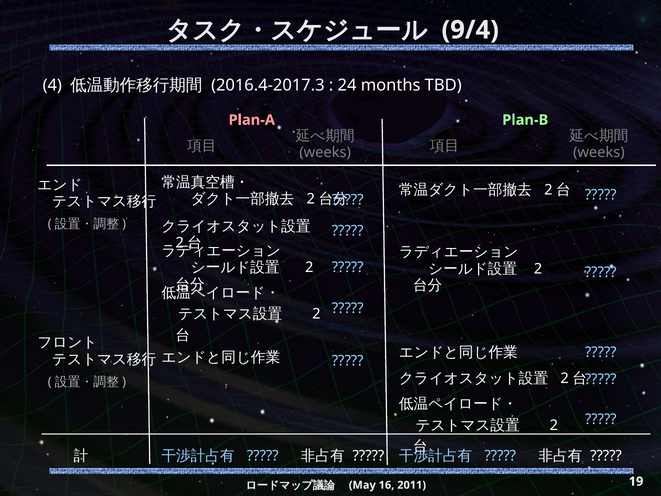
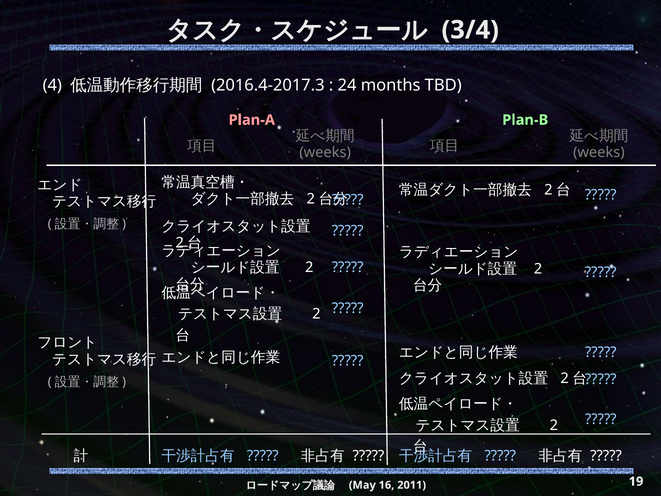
9/4: 9/4 -> 3/4 (470, 30)
